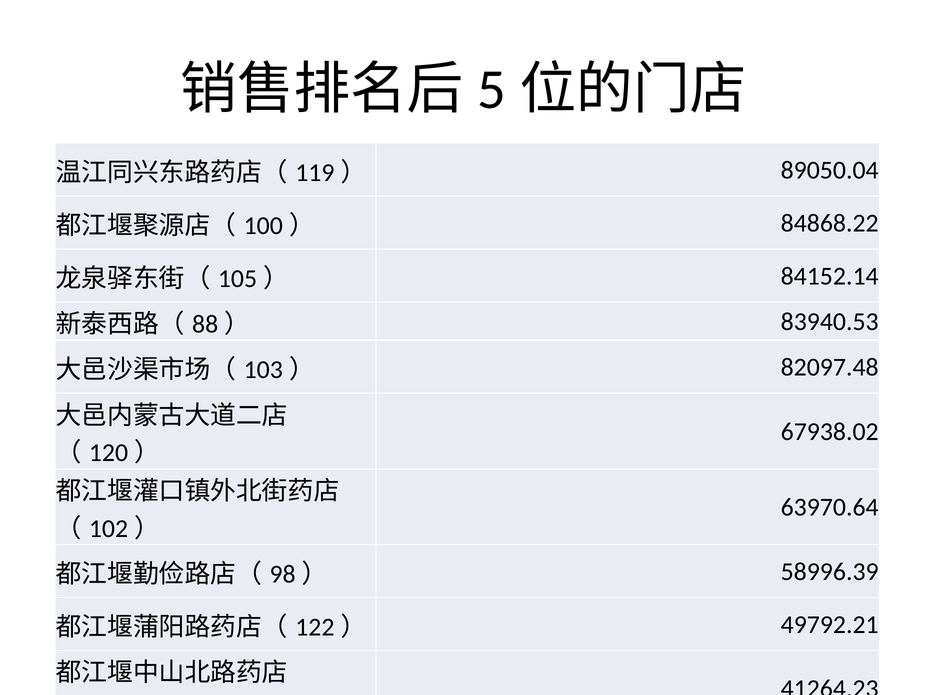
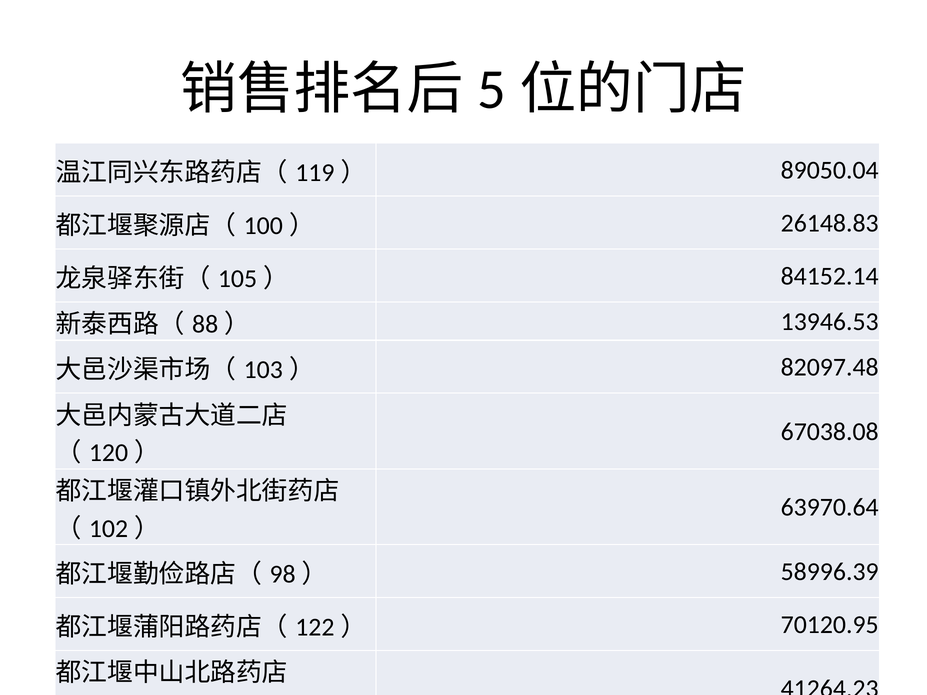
84868.22: 84868.22 -> 26148.83 (830, 223)
83940.53: 83940.53 -> 13946.53 (830, 322)
67938.02: 67938.02 -> 67038.08 (830, 432)
49792.21: 49792.21 -> 70120.95 (830, 625)
